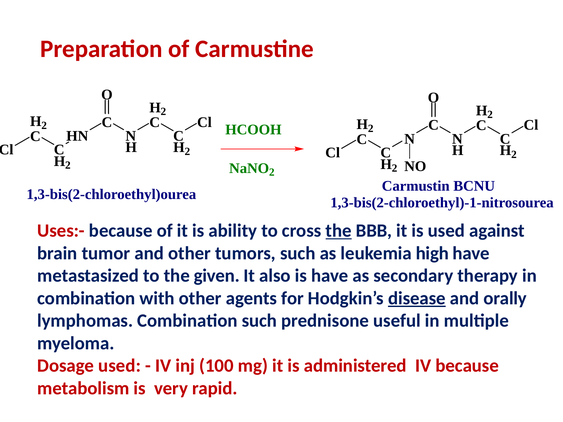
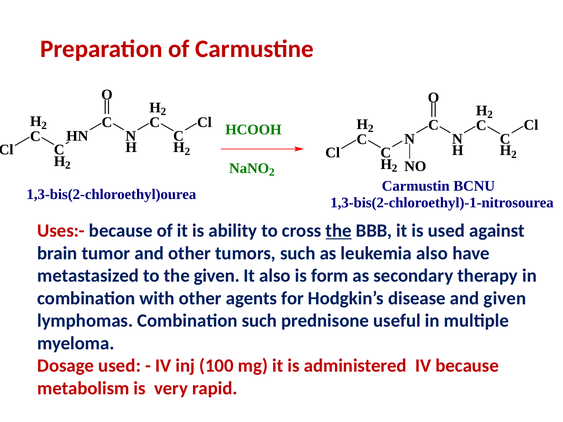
leukemia high: high -> also (432, 253)
is have: have -> form (330, 276)
disease underline: present -> none (417, 298)
and orally: orally -> given (505, 298)
